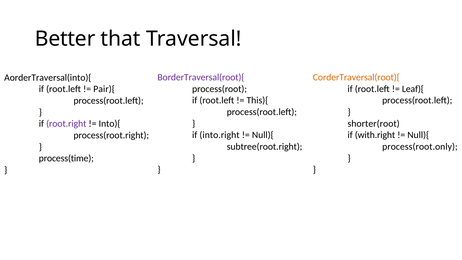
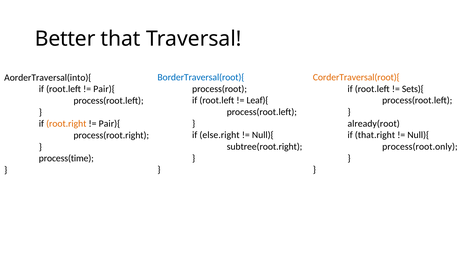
BorderTraversal(root){ colour: purple -> blue (201, 77)
Leaf){: Leaf){ -> Sets){ (413, 89)
This){: This){ -> Leaf){ (257, 100)
shorter(root: shorter(root -> already(root (374, 123)
root.right colour: purple -> orange (66, 124)
Into){: Into){ -> Pair){ (109, 124)
into.right: into.right -> else.right (220, 135)
with.right: with.right -> that.right (375, 135)
